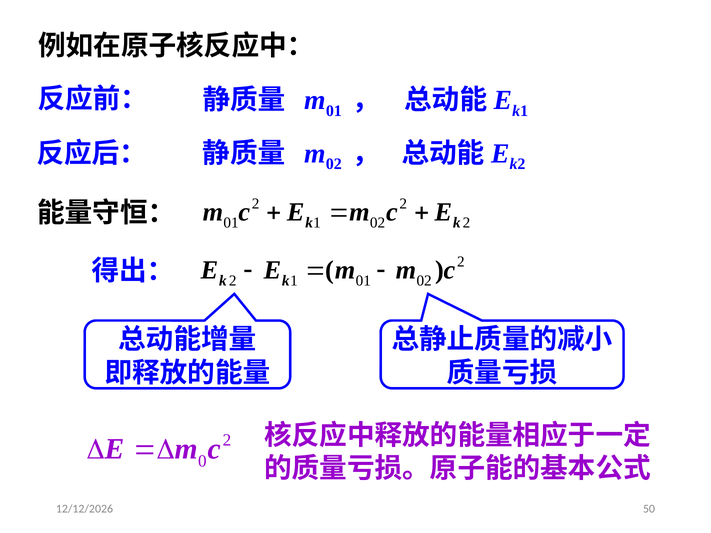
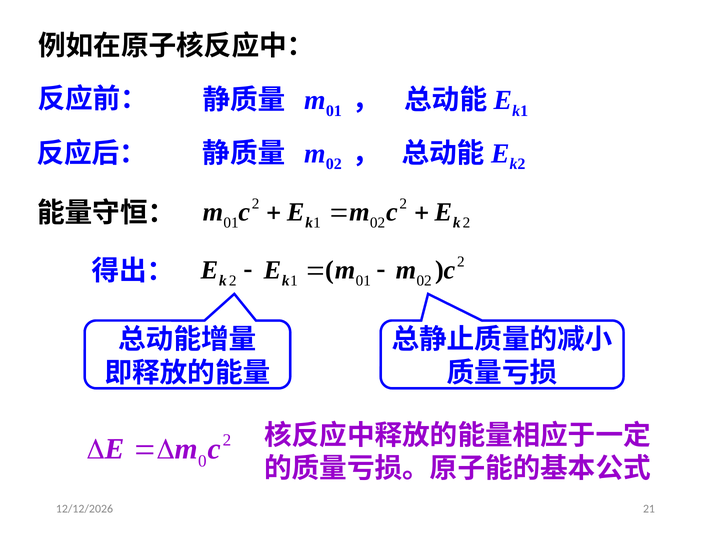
50: 50 -> 21 (649, 509)
